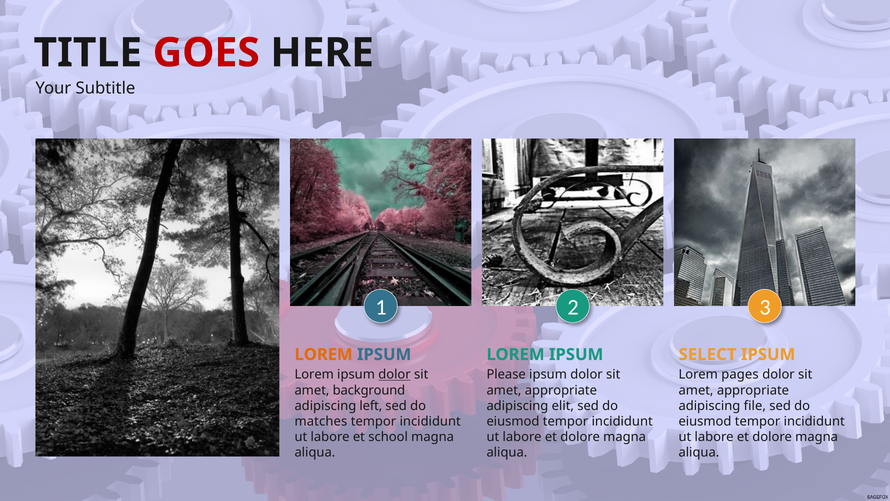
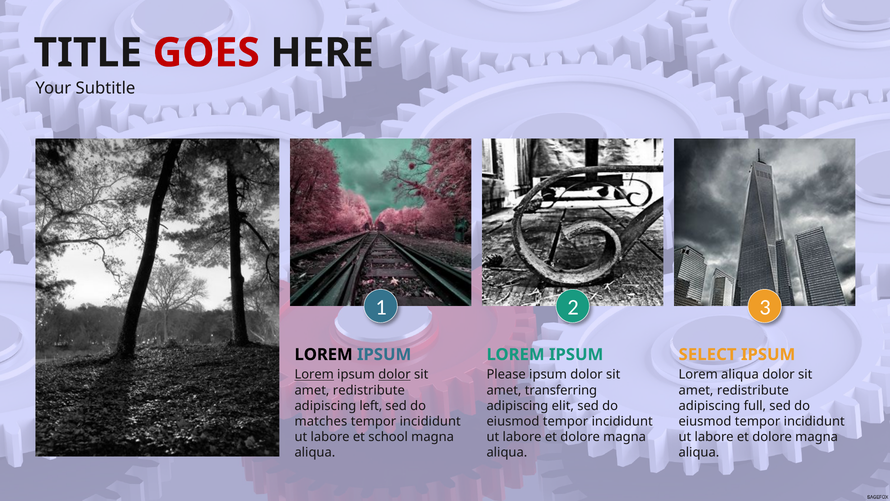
LOREM colour: orange -> black (324, 354)
Lorem underline: none -> present (314, 374)
Lorem pages: pages -> aliqua (740, 374)
background: background -> redistribute (369, 390)
appropriate: appropriate -> transferring (561, 390)
appropriate: appropriate -> redistribute (753, 390)
file: file -> full (755, 406)
